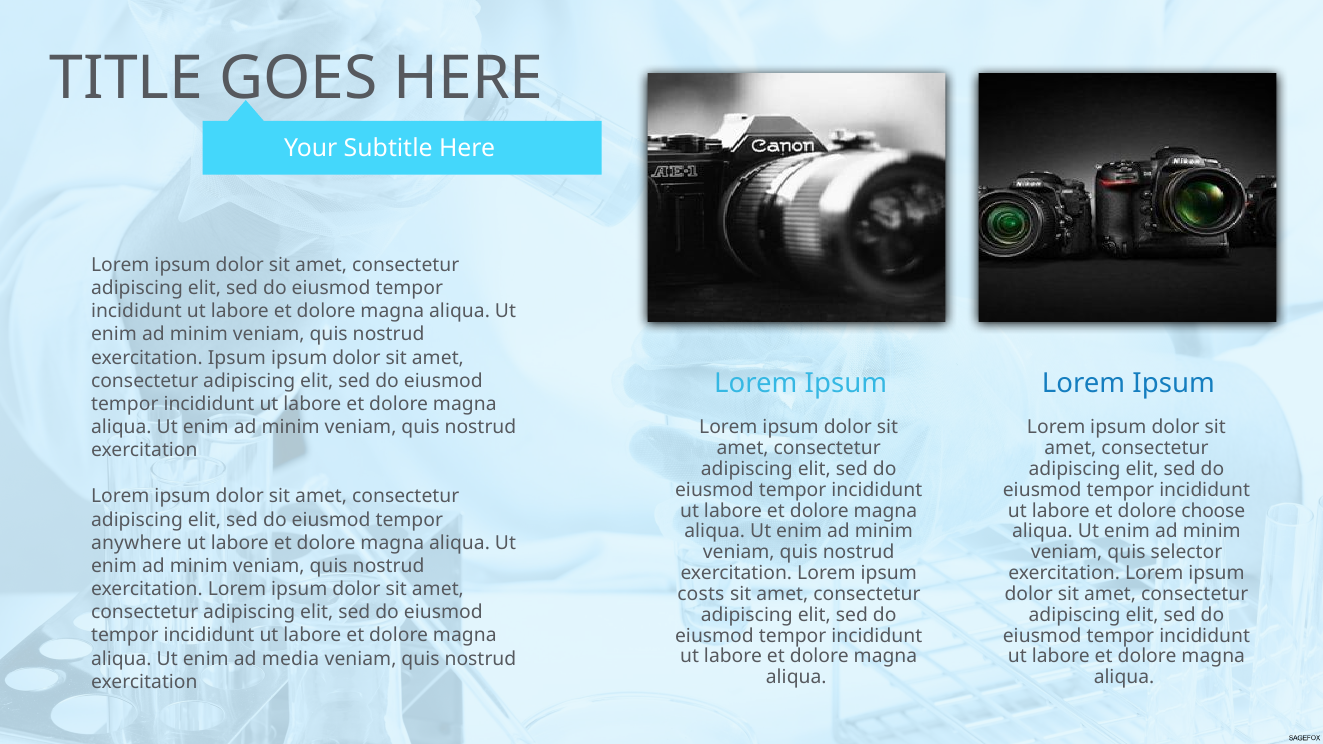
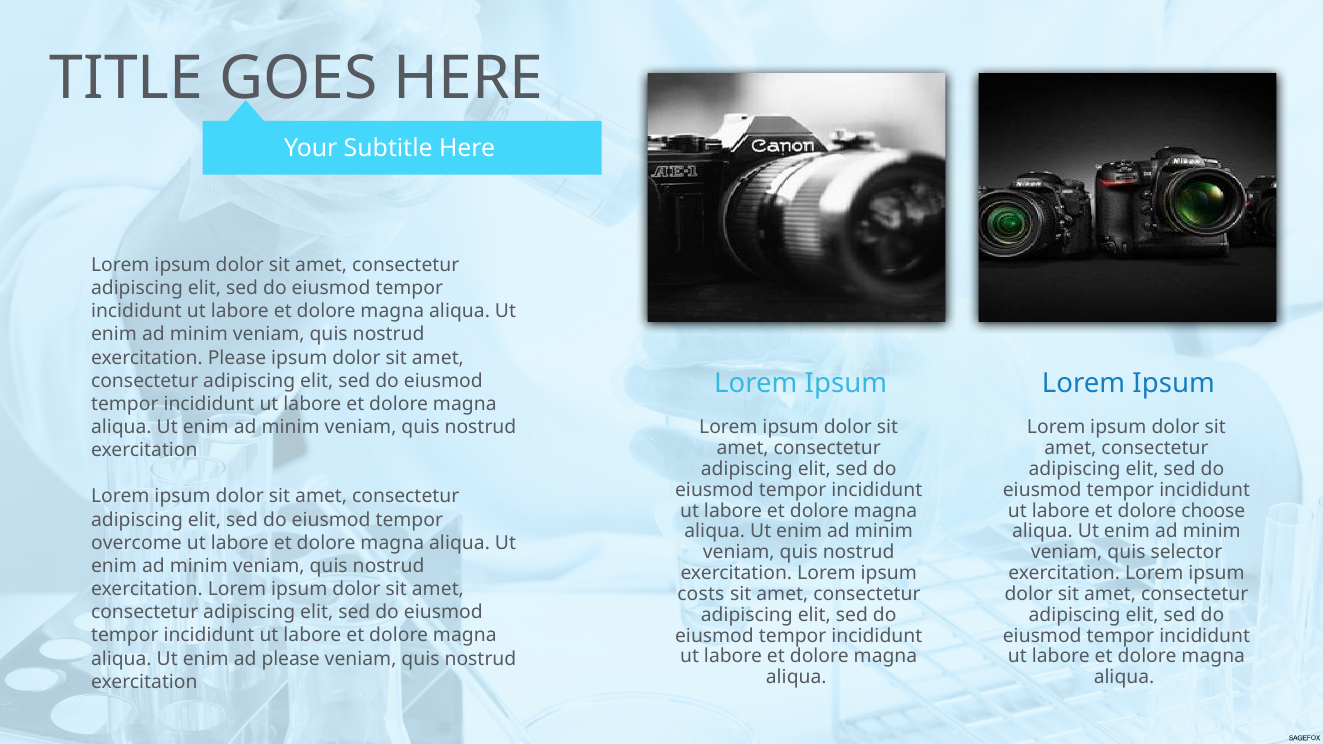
exercitation Ipsum: Ipsum -> Please (237, 358)
anywhere: anywhere -> overcome (136, 543)
ad media: media -> please (291, 659)
